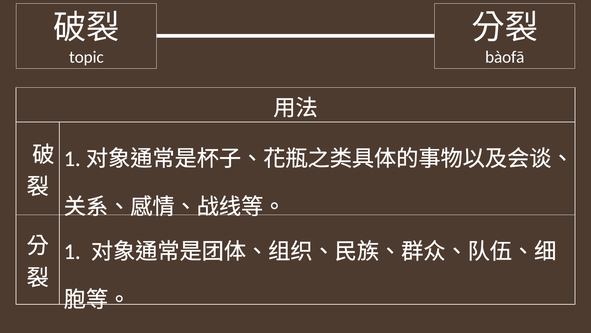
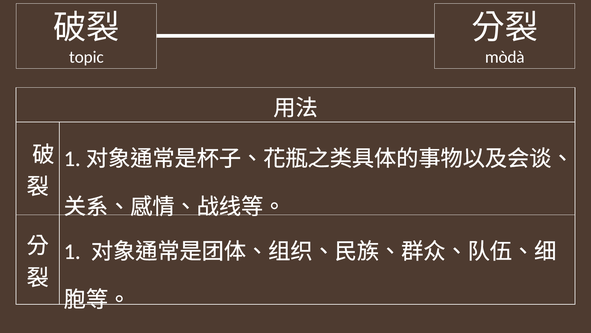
bàofā: bàofā -> mòdà (505, 57)
